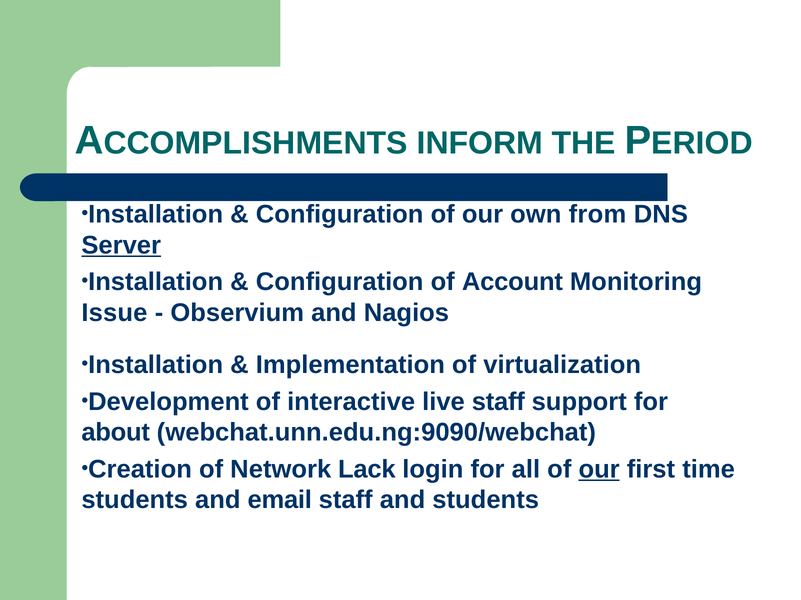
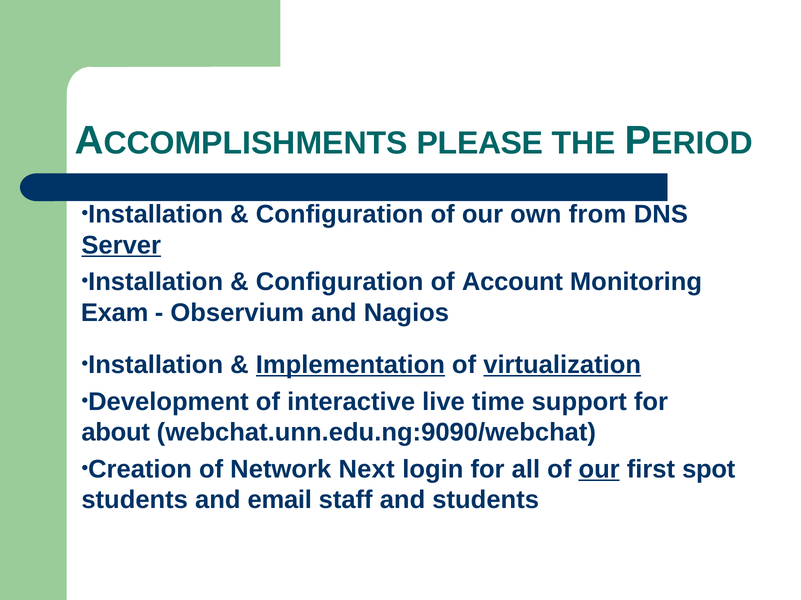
INFORM: INFORM -> PLEASE (480, 144)
Issue: Issue -> Exam (115, 313)
Implementation underline: none -> present (350, 365)
virtualization underline: none -> present (562, 365)
live staff: staff -> time (498, 402)
Lack: Lack -> Next (367, 470)
time: time -> spot (709, 470)
